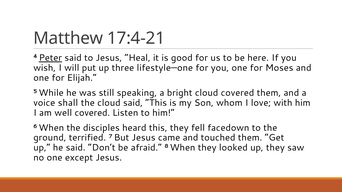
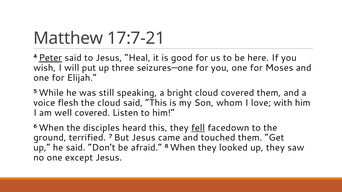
17:4-21: 17:4-21 -> 17:7-21 (136, 38)
lifestyle—one: lifestyle—one -> seizures—one (165, 68)
shall: shall -> flesh (68, 103)
fell underline: none -> present (198, 128)
